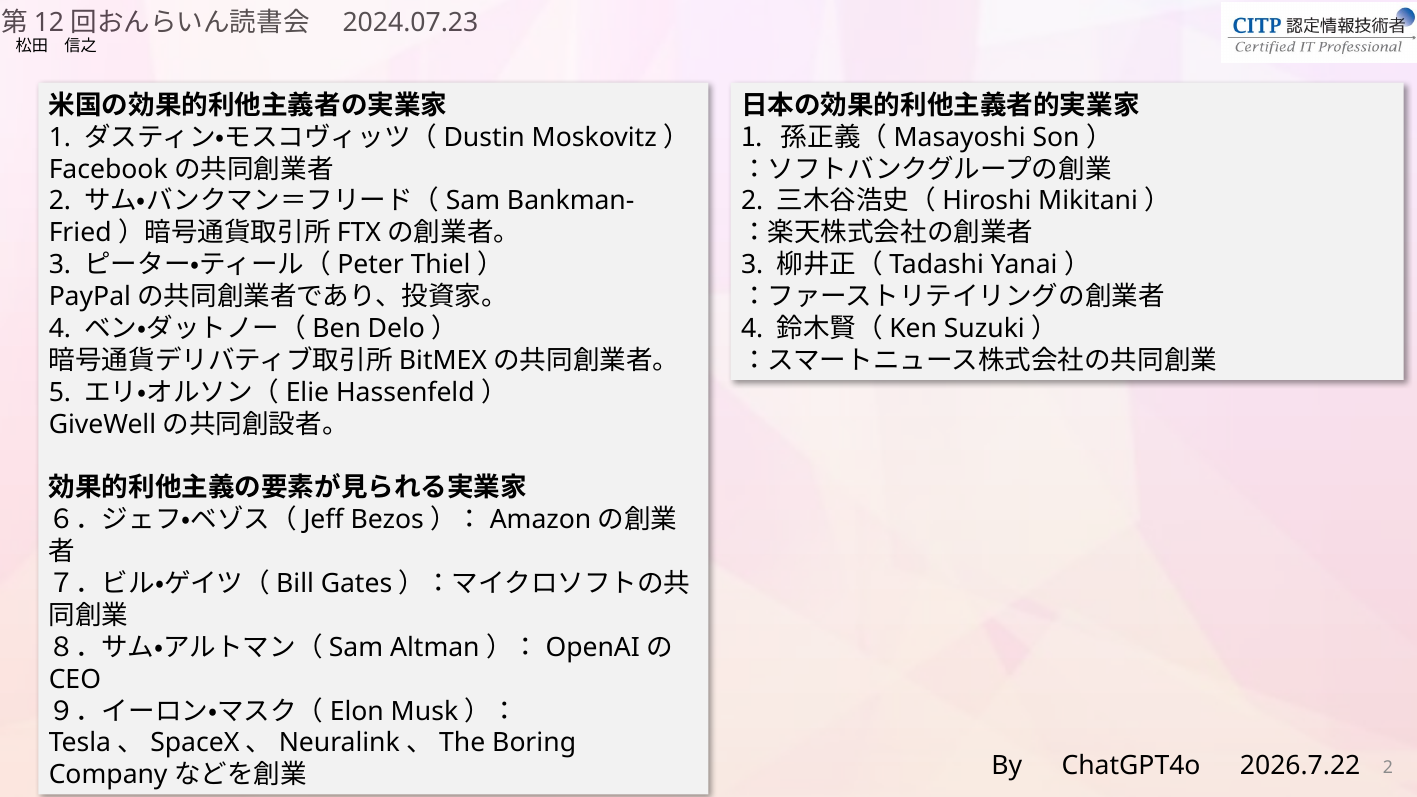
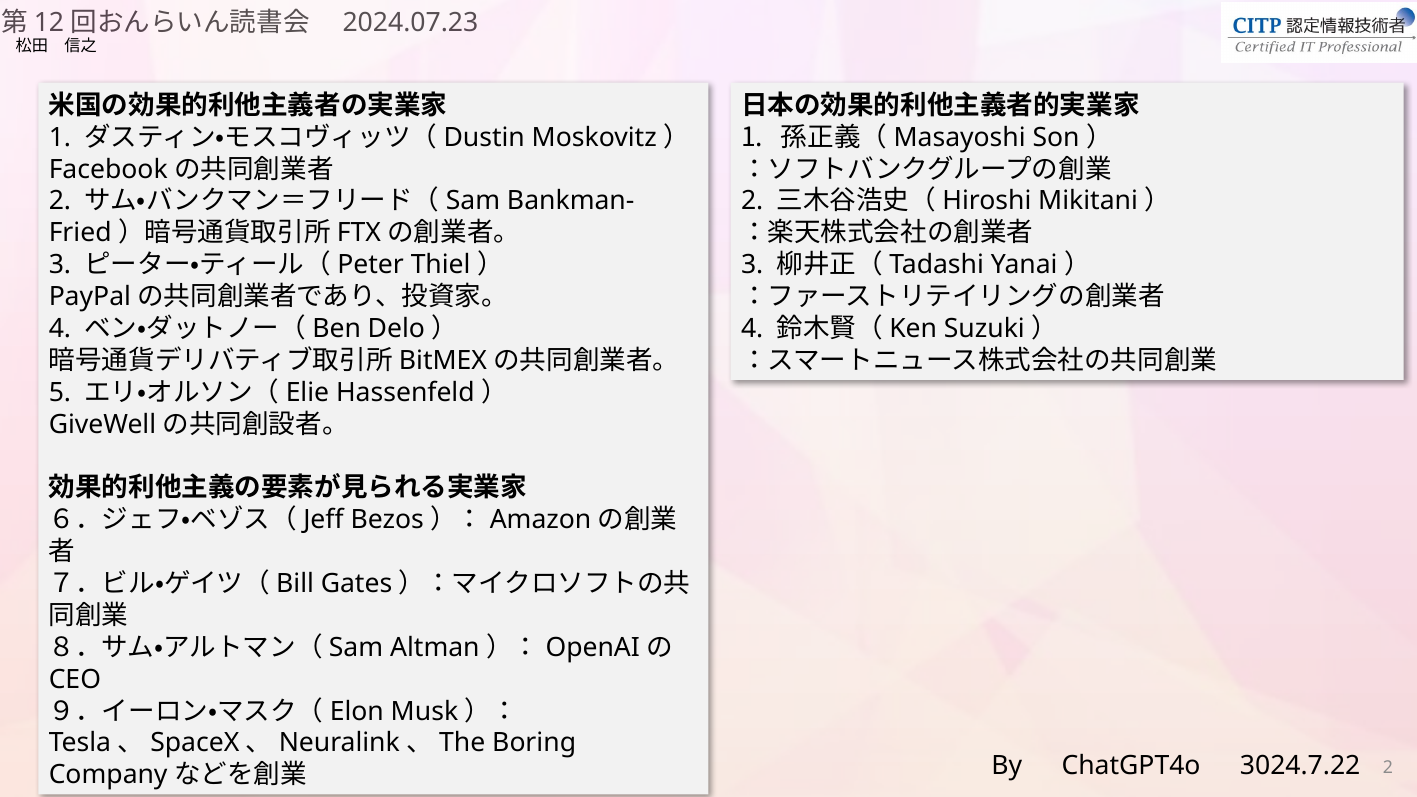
2026.7.22: 2026.7.22 -> 3024.7.22 (1300, 766)
